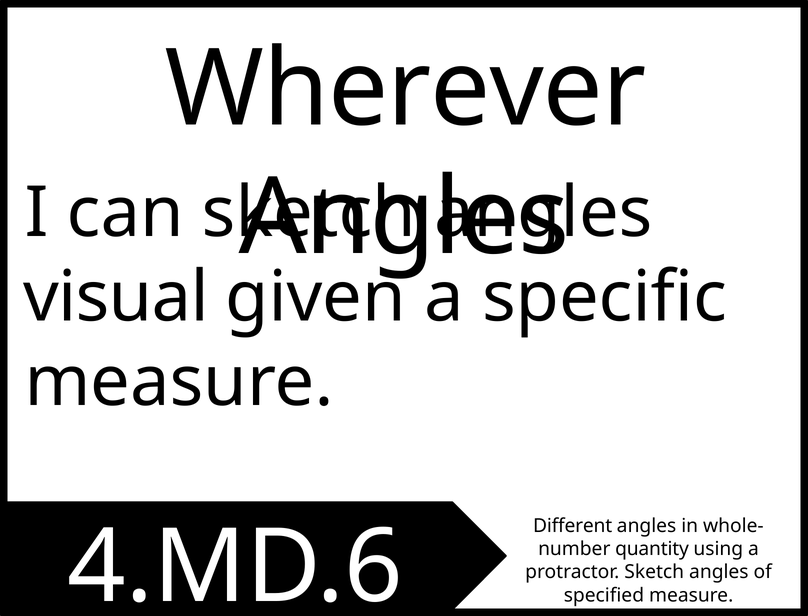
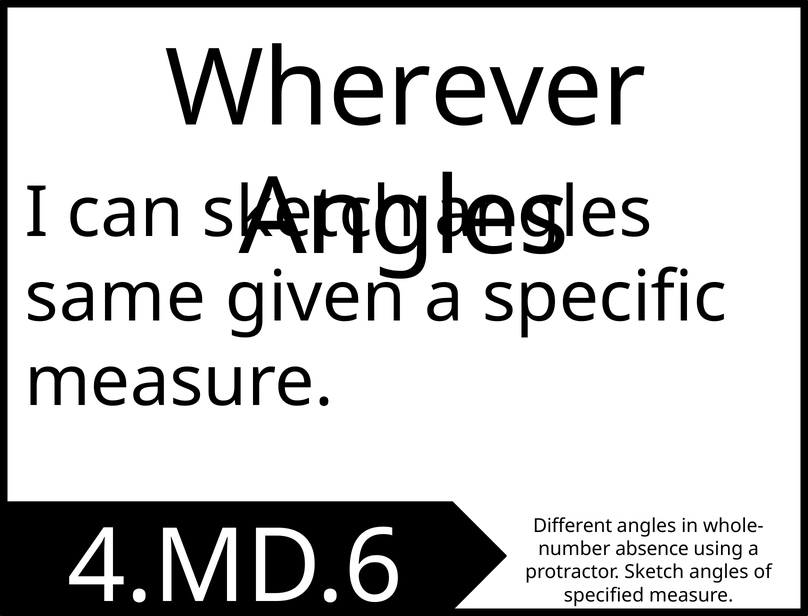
visual: visual -> same (115, 297)
quantity: quantity -> absence (652, 549)
